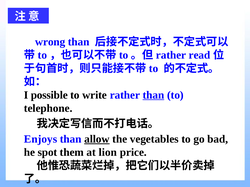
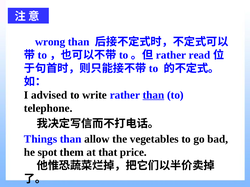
possible: possible -> advised (49, 95)
Enjoys: Enjoys -> Things (41, 139)
allow underline: present -> none (97, 139)
lion: lion -> that (108, 153)
